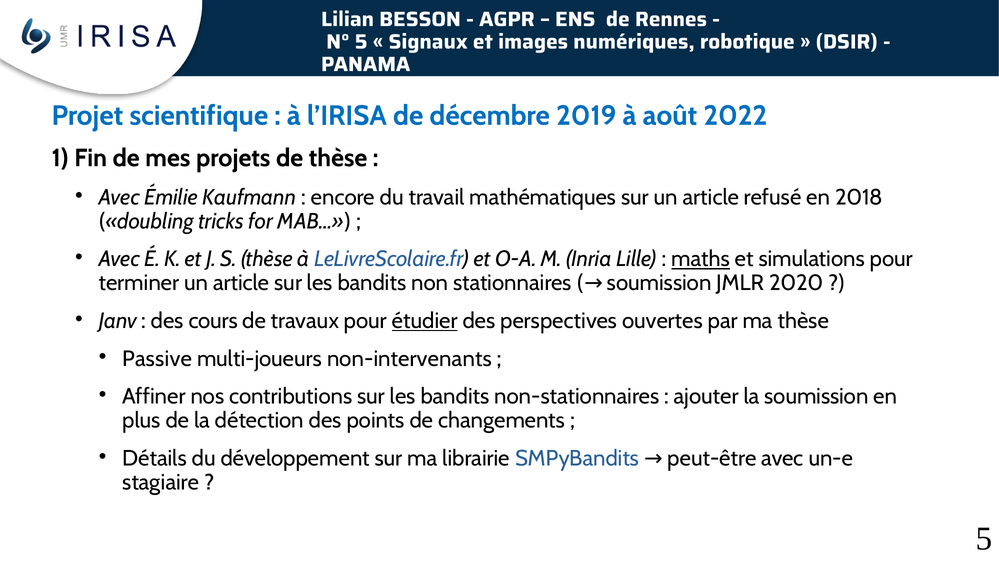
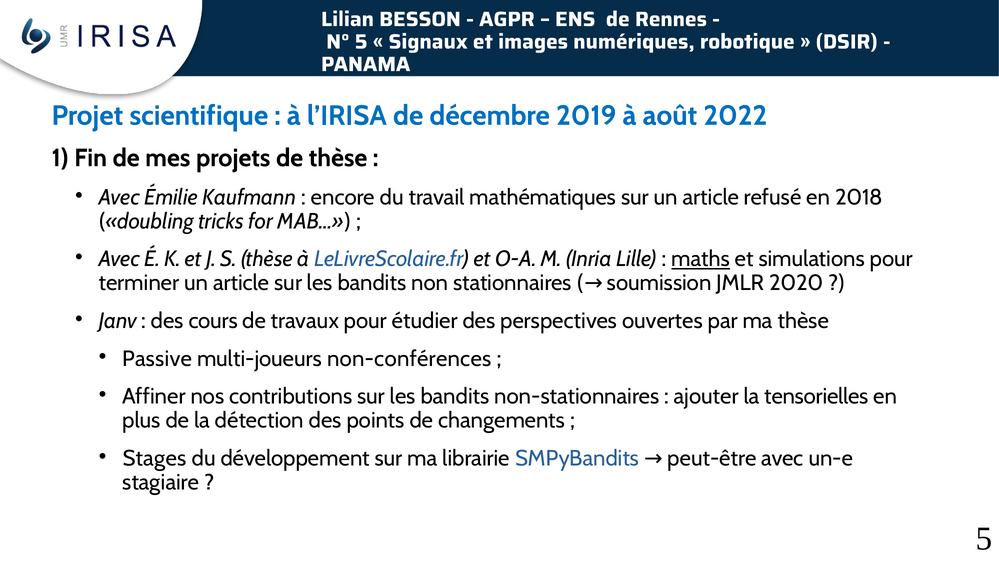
étudier underline: present -> none (425, 321)
non-intervenants: non-intervenants -> non-conférences (409, 359)
la soumission: soumission -> tensorielles (816, 397)
Détails: Détails -> Stages (154, 458)
